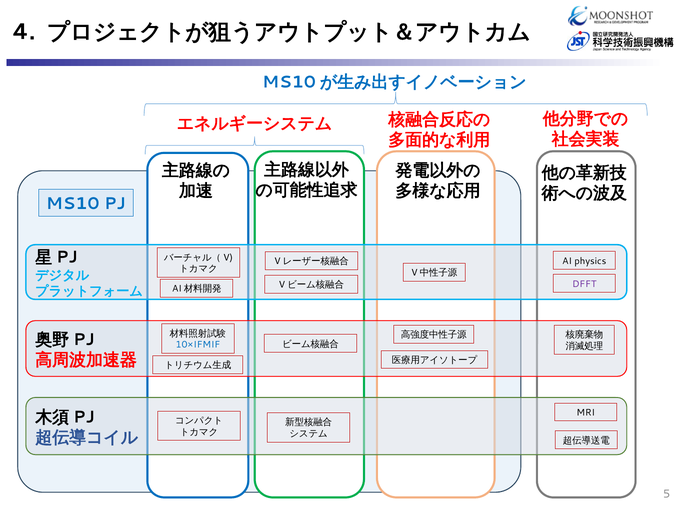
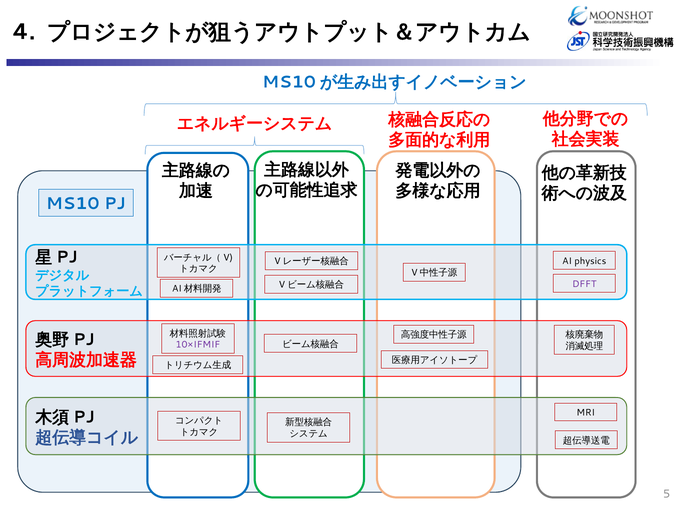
10×IFMIF colour: blue -> purple (198, 345)
